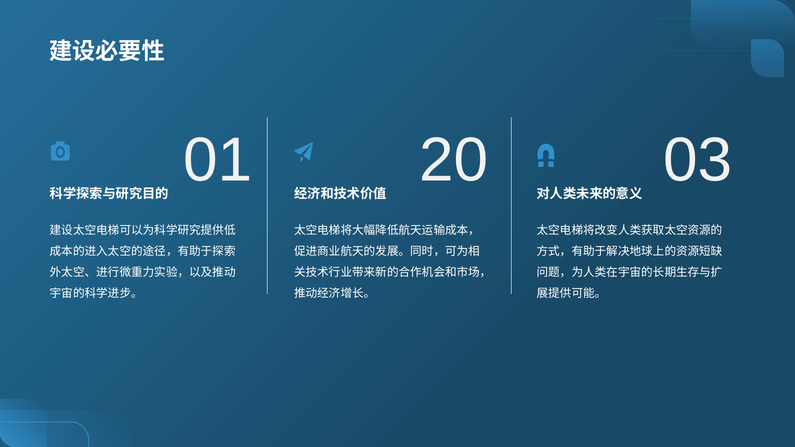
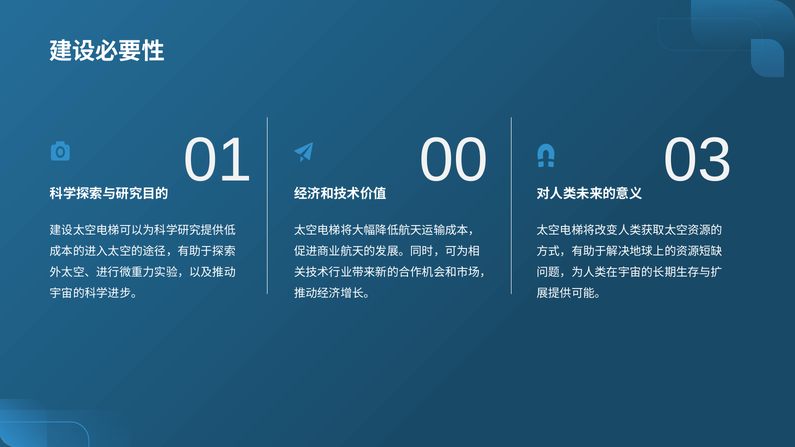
20: 20 -> 00 (454, 160)
